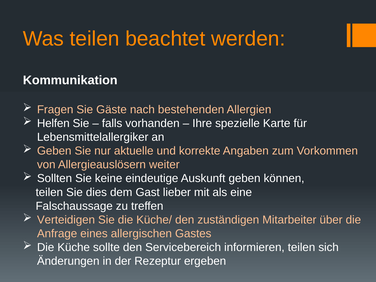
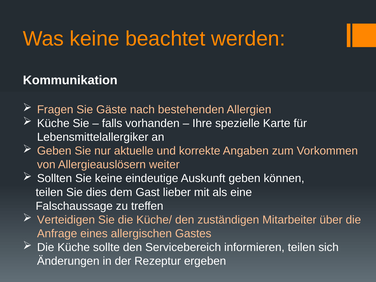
Was teilen: teilen -> keine (95, 39)
Helfen: Helfen -> Küche (53, 123)
